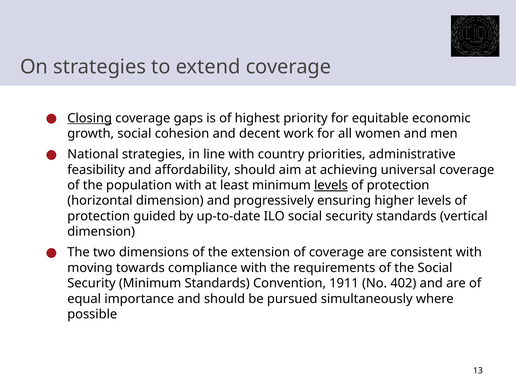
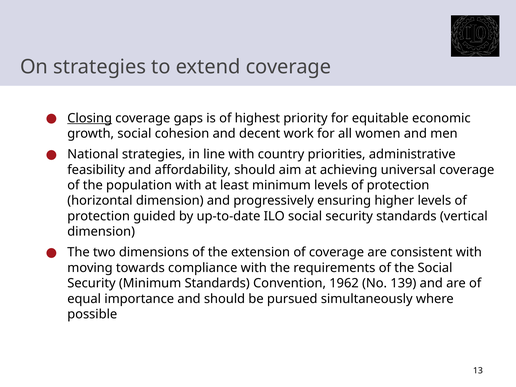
levels underline: present -> none (331, 185)
1911: 1911 -> 1962 (344, 283)
402: 402 -> 139 (403, 283)
